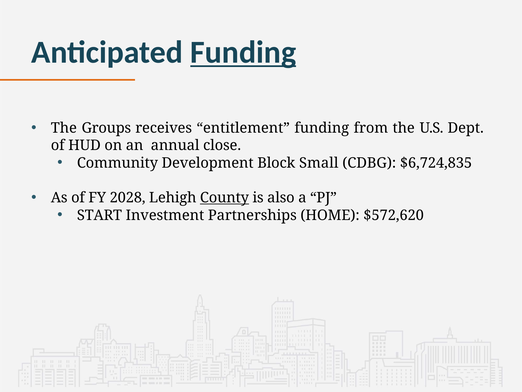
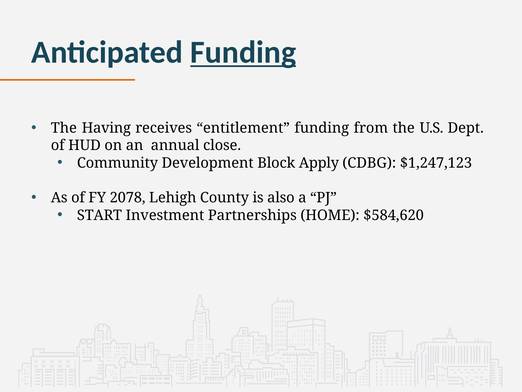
Groups: Groups -> Having (106, 128)
Small: Small -> Apply (319, 163)
$6,724,835: $6,724,835 -> $1,247,123 (436, 163)
2028: 2028 -> 2078 (128, 198)
County underline: present -> none (224, 198)
$572,620: $572,620 -> $584,620 (394, 215)
